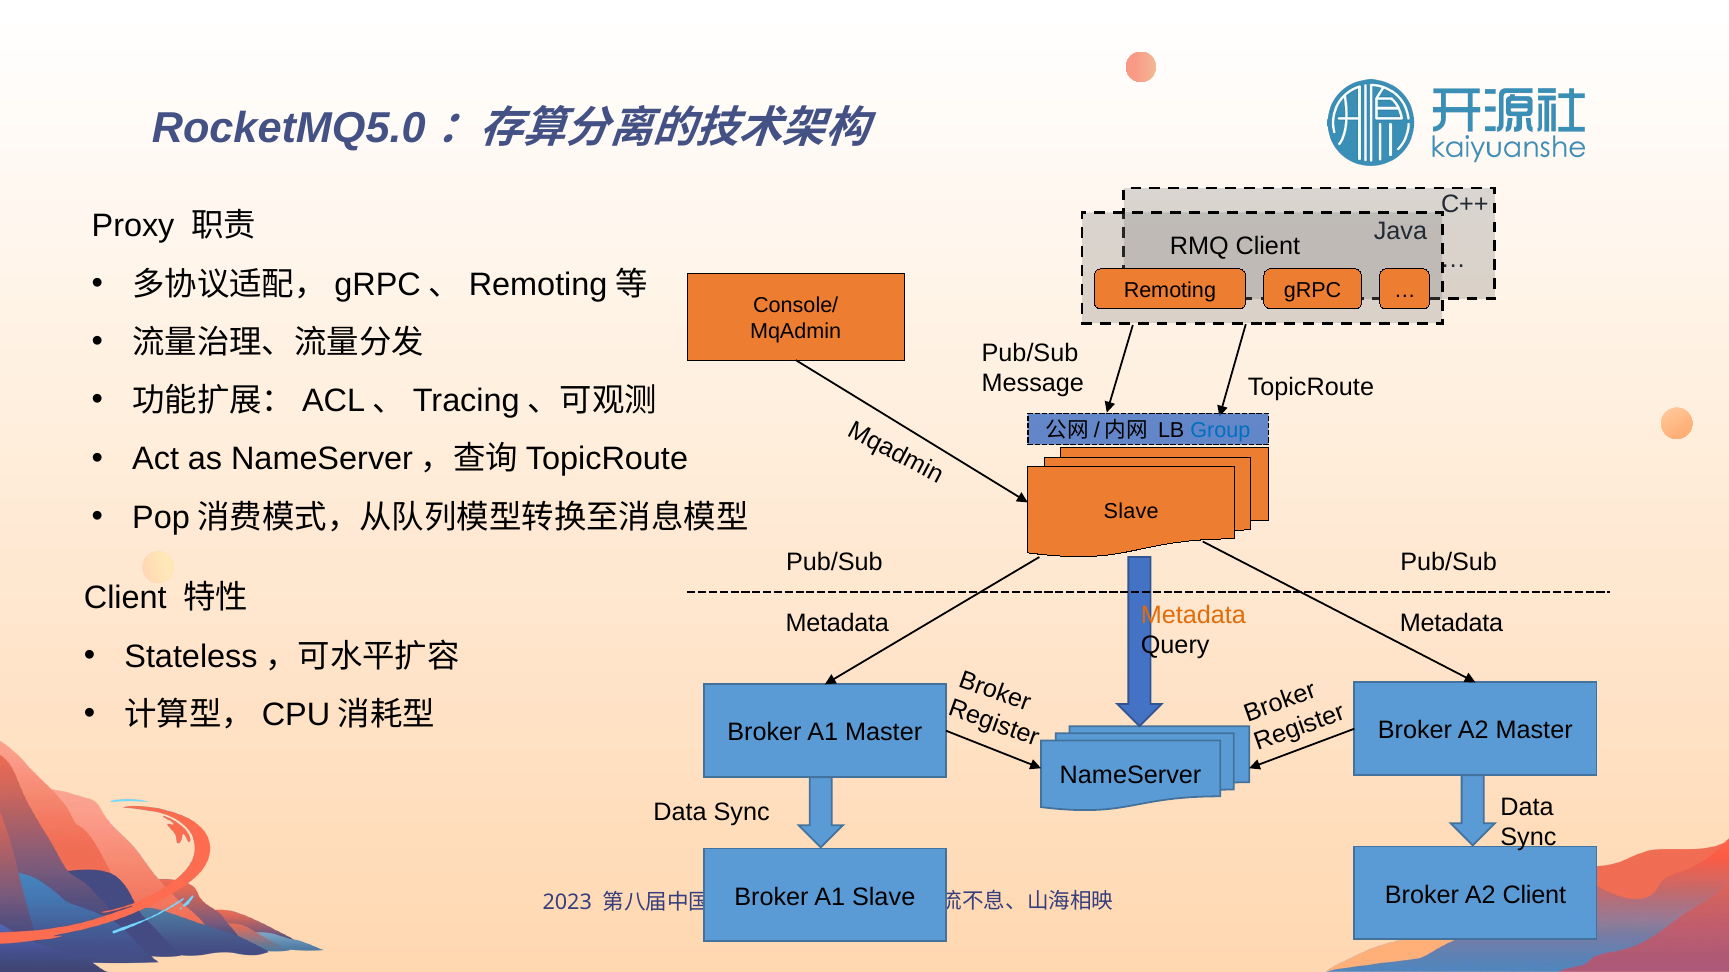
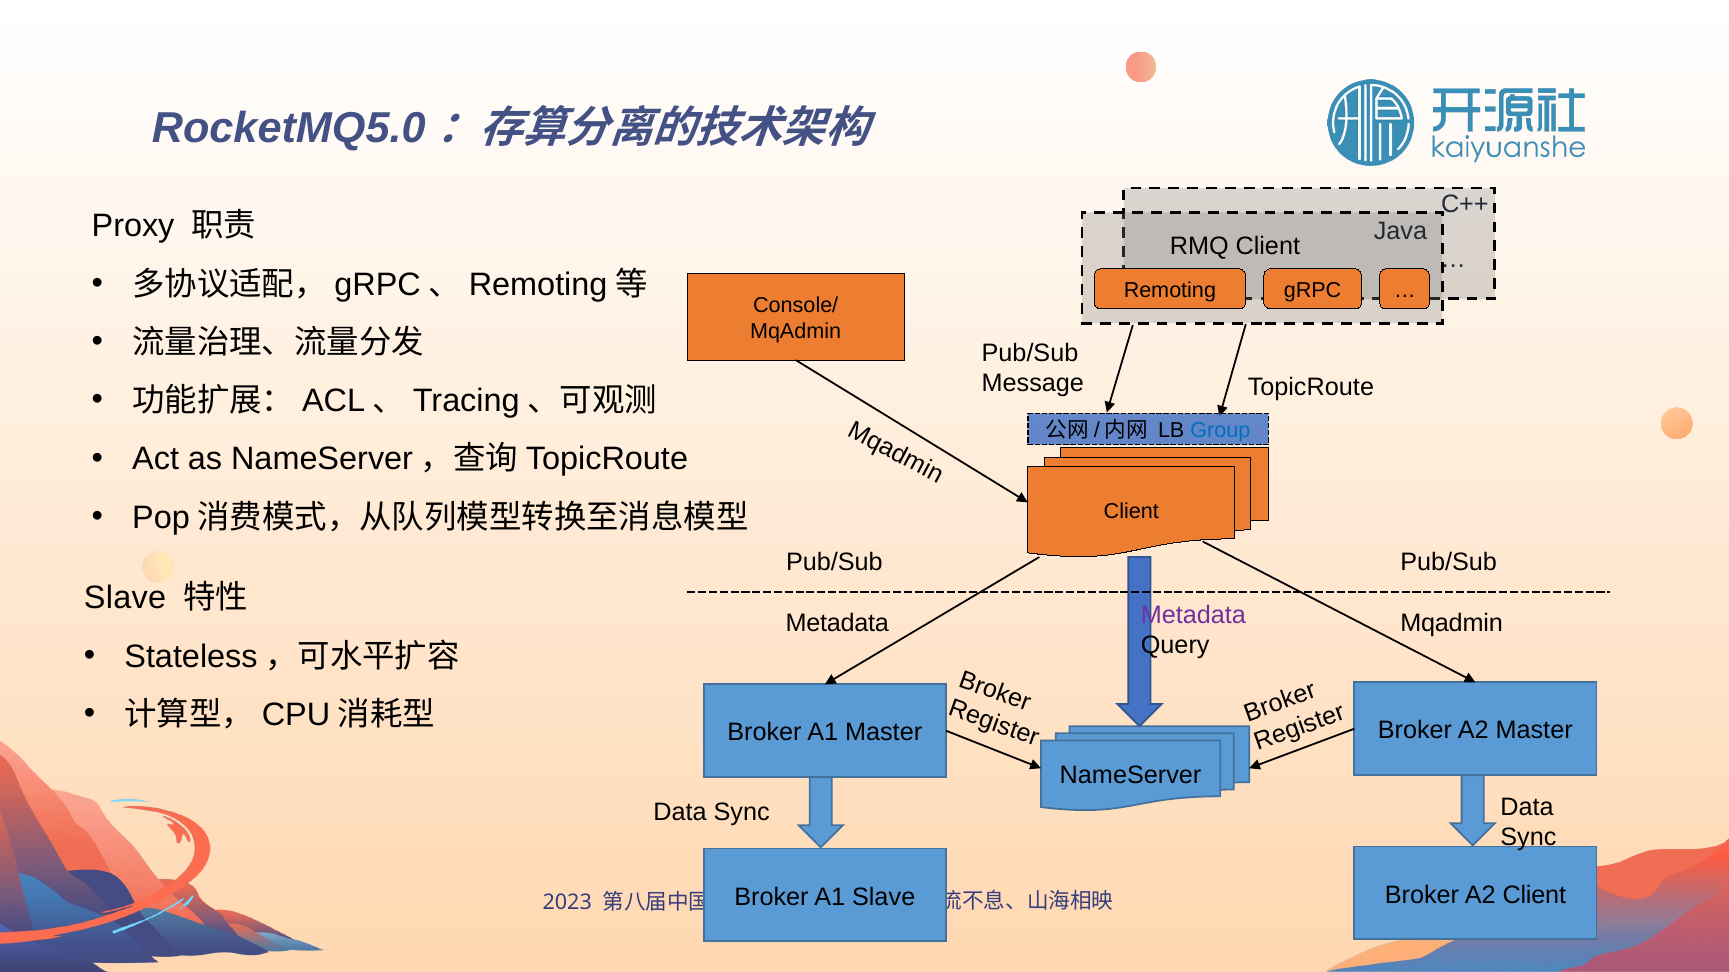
Slave: Slave -> Client (1131, 511)
Client: Client -> Slave (125, 598)
Metadata colour: orange -> purple (1193, 616)
Metadata: Metadata -> Mqadmin (1452, 623)
